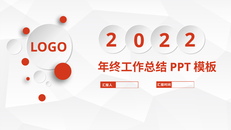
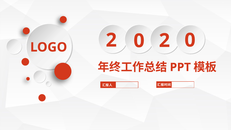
2: 2 -> 0 (190, 40)
